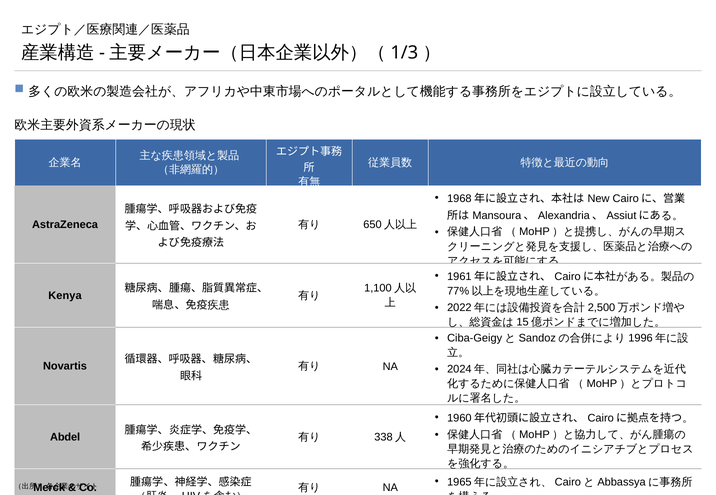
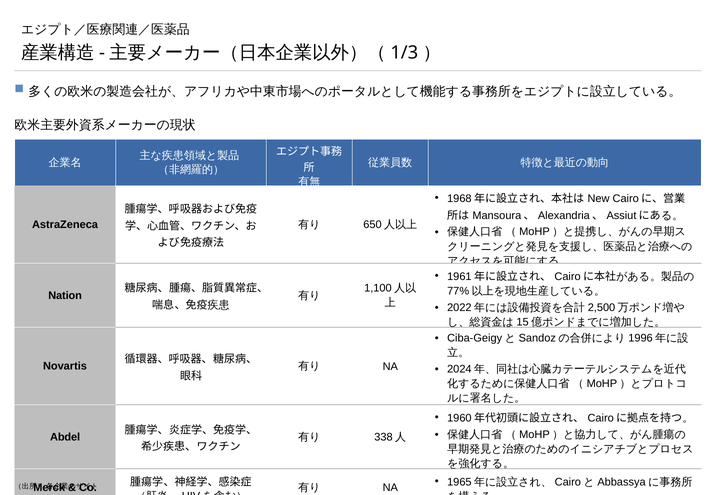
Kenya: Kenya -> Nation (65, 296)
